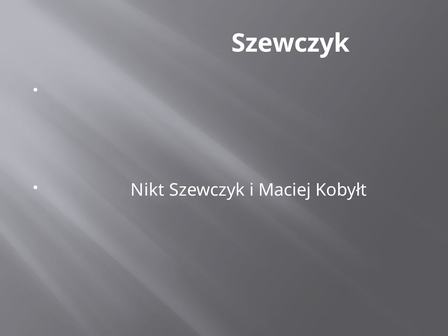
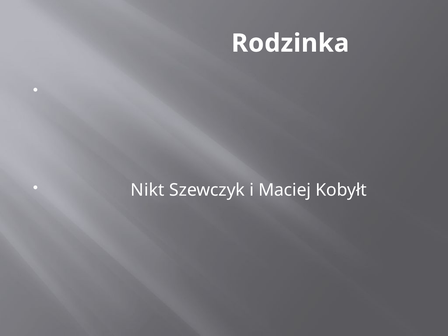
Szewczyk: Szewczyk -> Rodzinka (290, 43)
